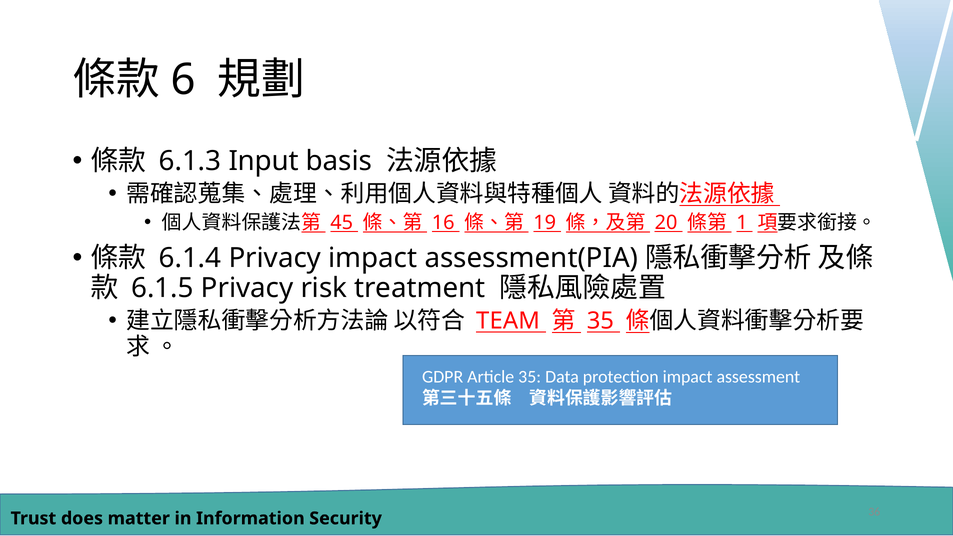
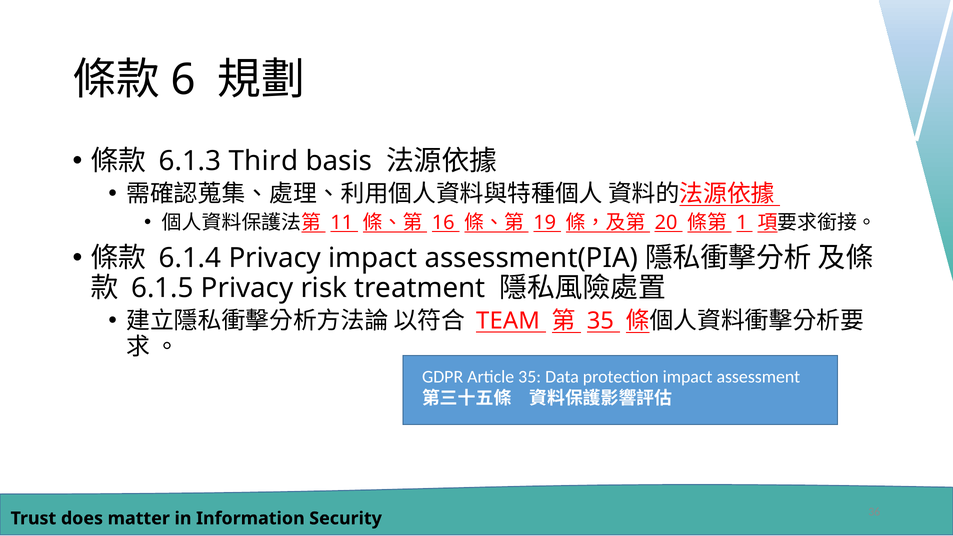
Input: Input -> Third (263, 161)
45: 45 -> 11 (342, 223)
